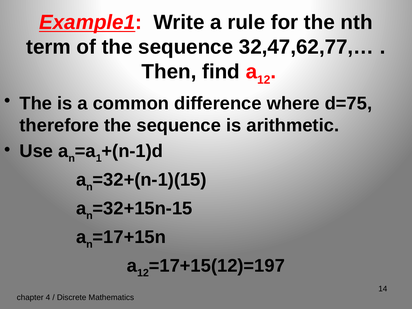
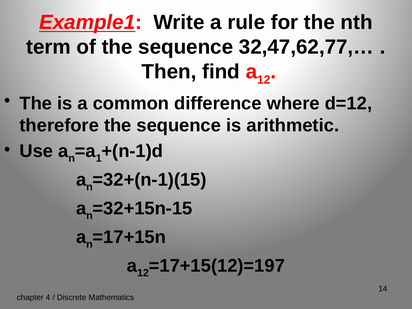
d=75: d=75 -> d=12 (348, 104)
